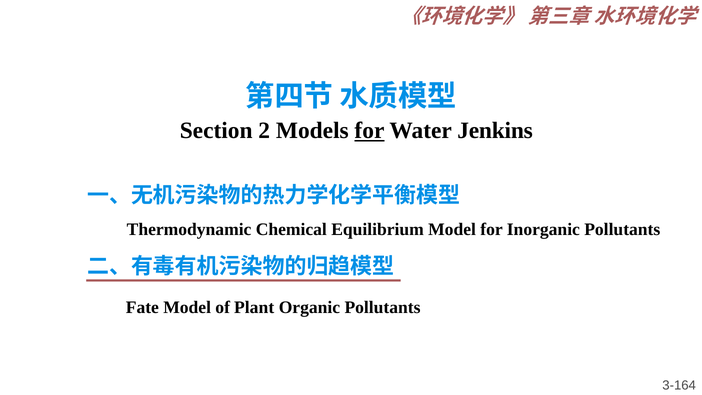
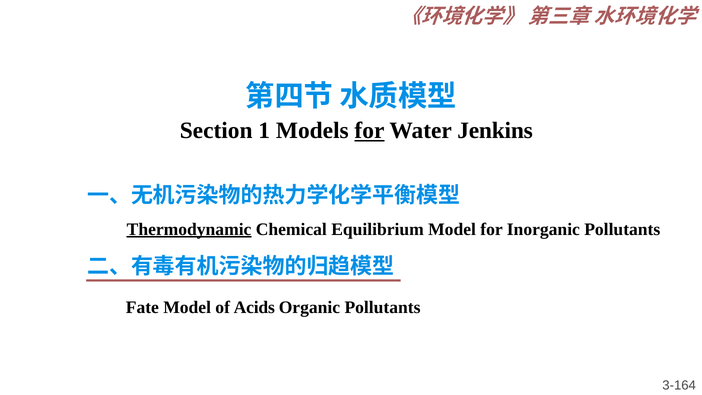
2: 2 -> 1 (264, 131)
Thermodynamic underline: none -> present (189, 229)
Plant: Plant -> Acids (254, 307)
